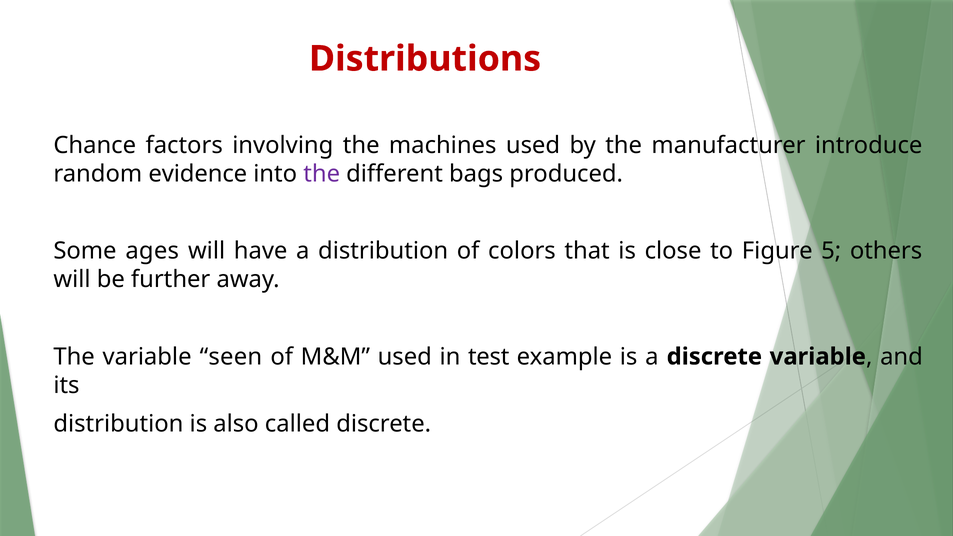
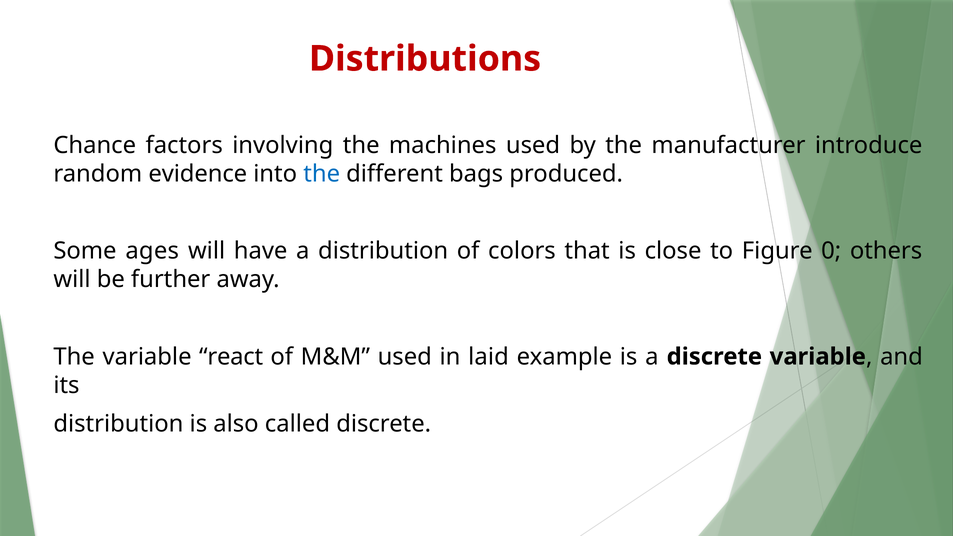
the colour: purple -> blue (322, 174)
5: 5 -> 0 (831, 251)
seen: seen -> react (231, 357)
test: test -> laid (488, 357)
